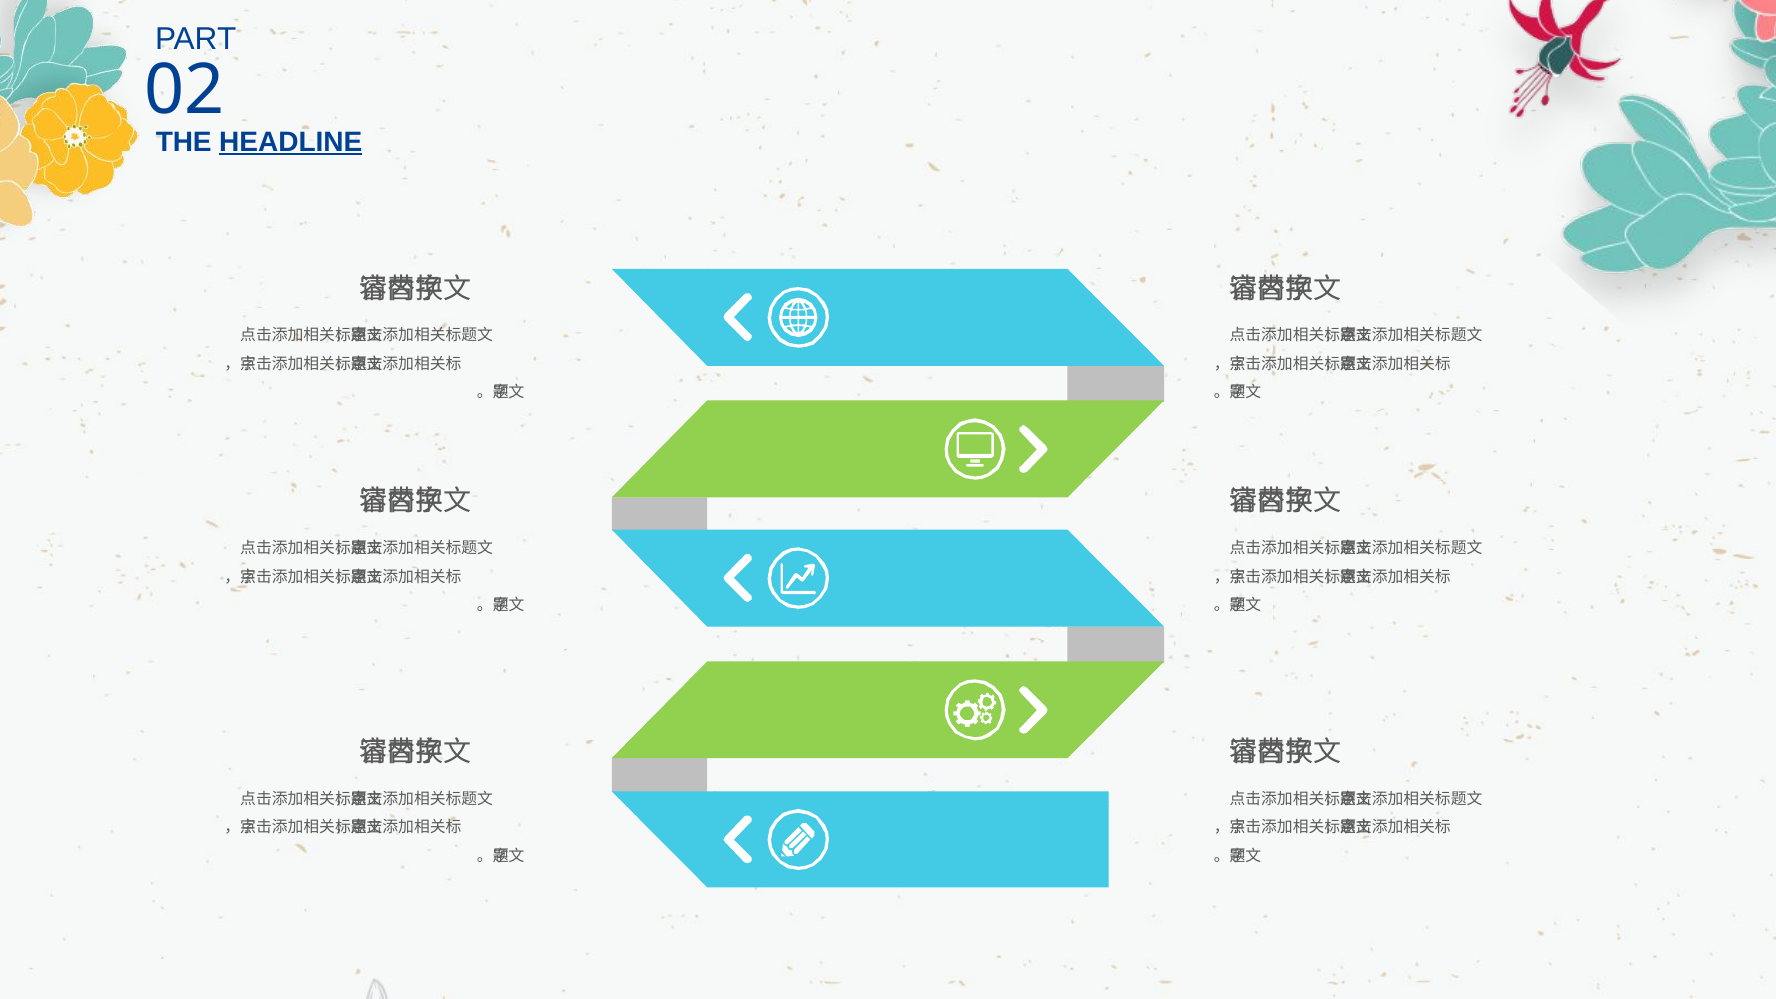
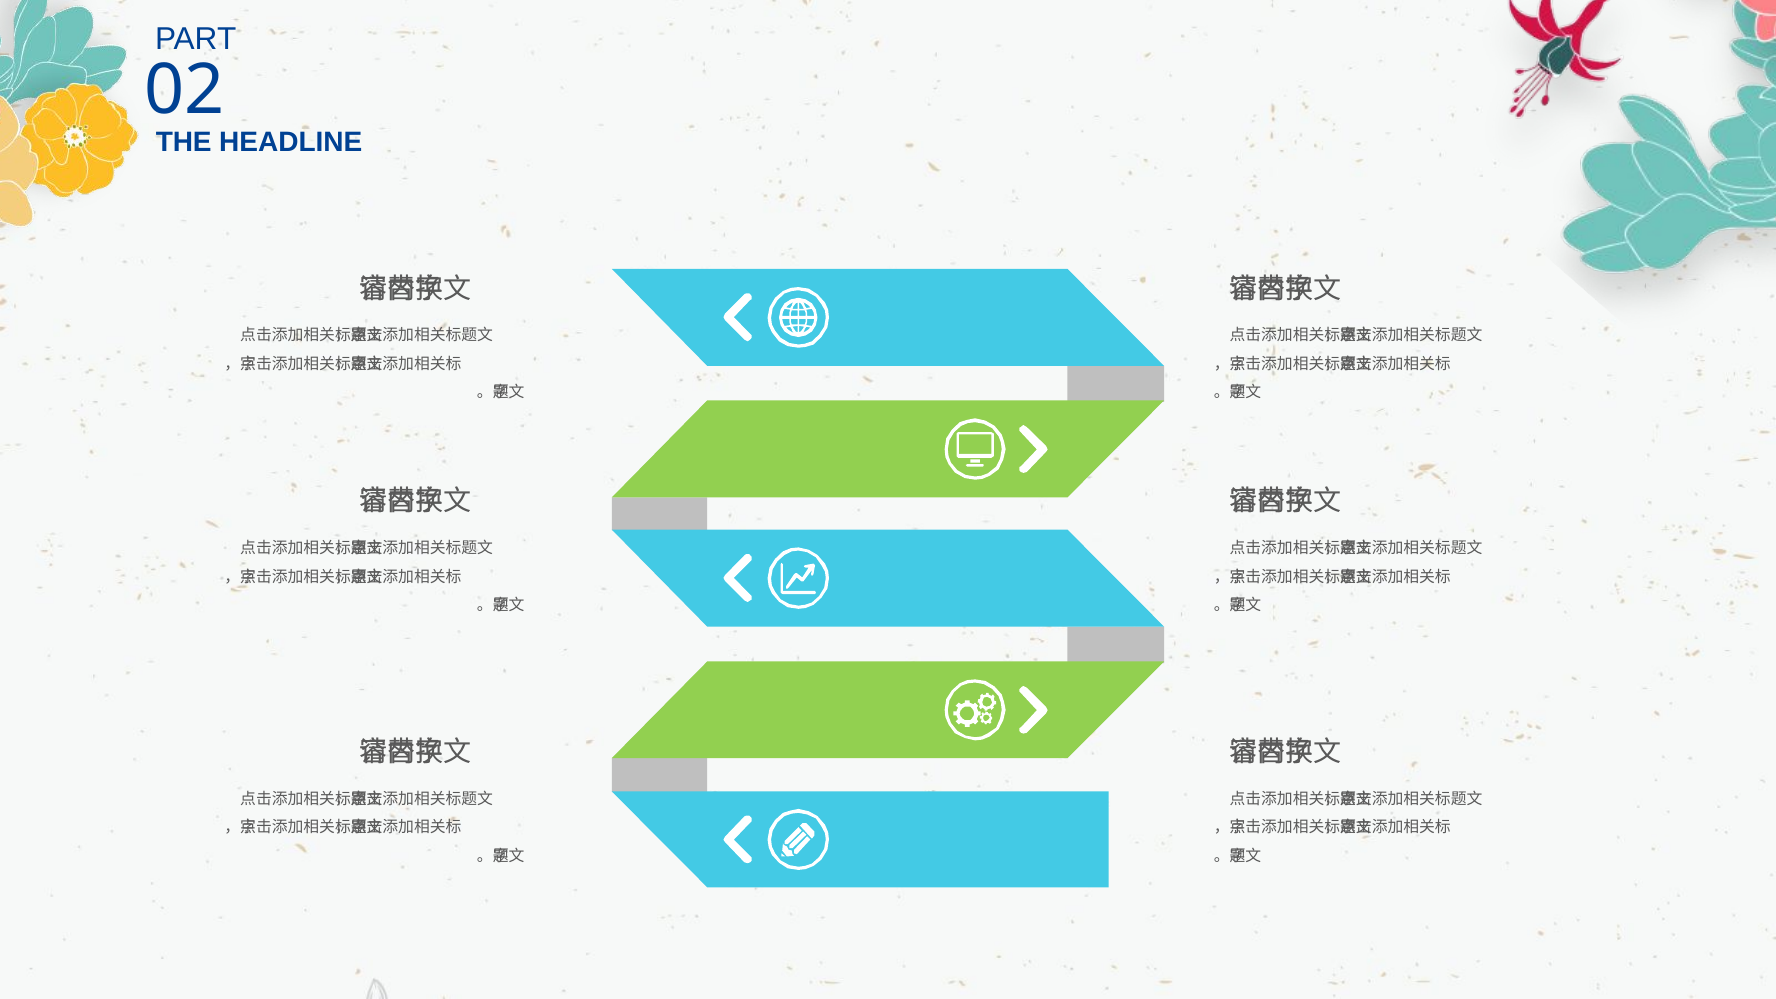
HEADLINE underline: present -> none (291, 142)
